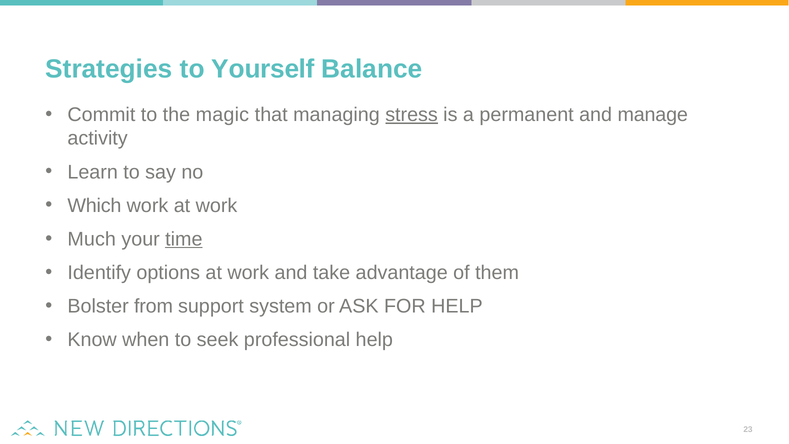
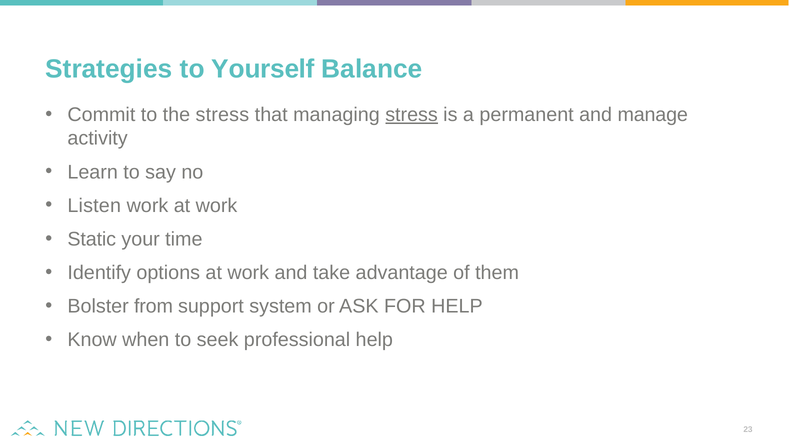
the magic: magic -> stress (222, 115)
Which: Which -> Listen (94, 205)
Much: Much -> Static (92, 239)
time underline: present -> none (184, 239)
